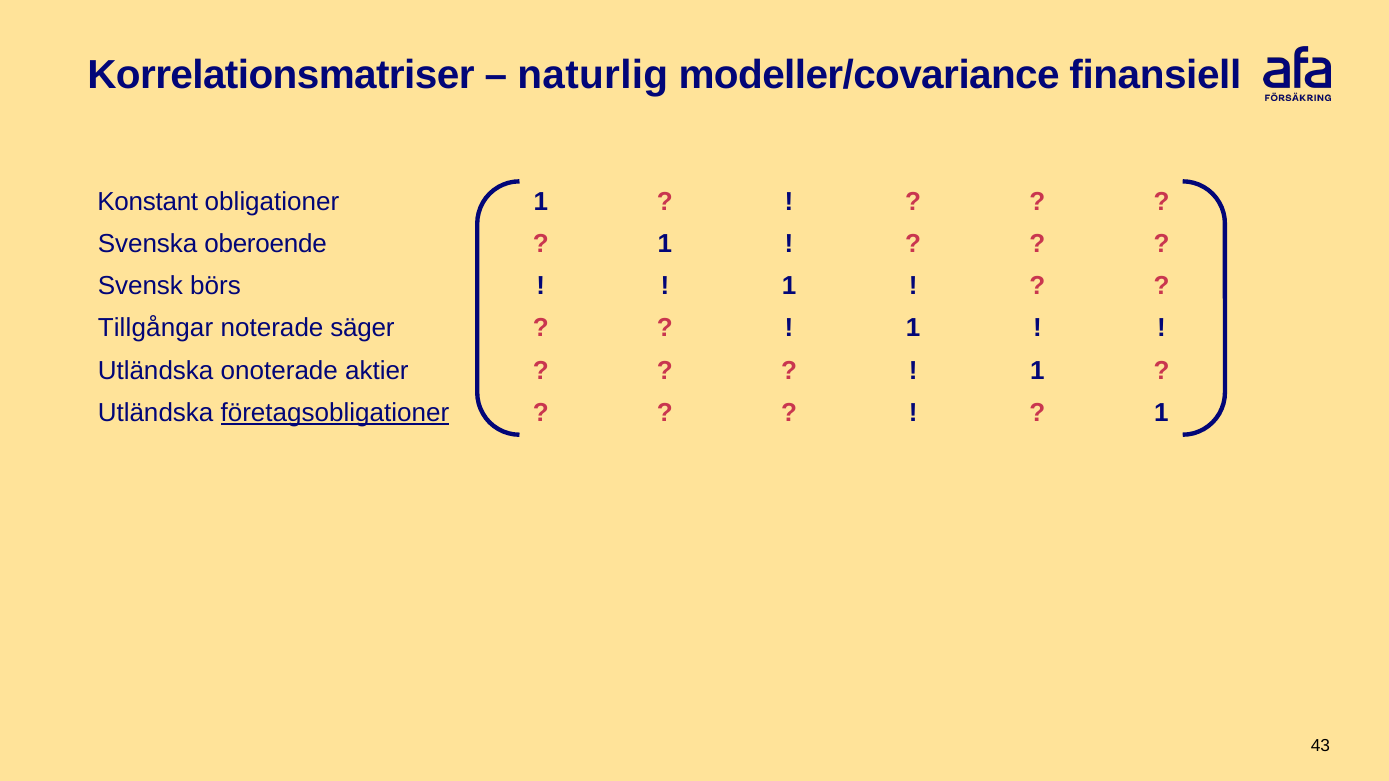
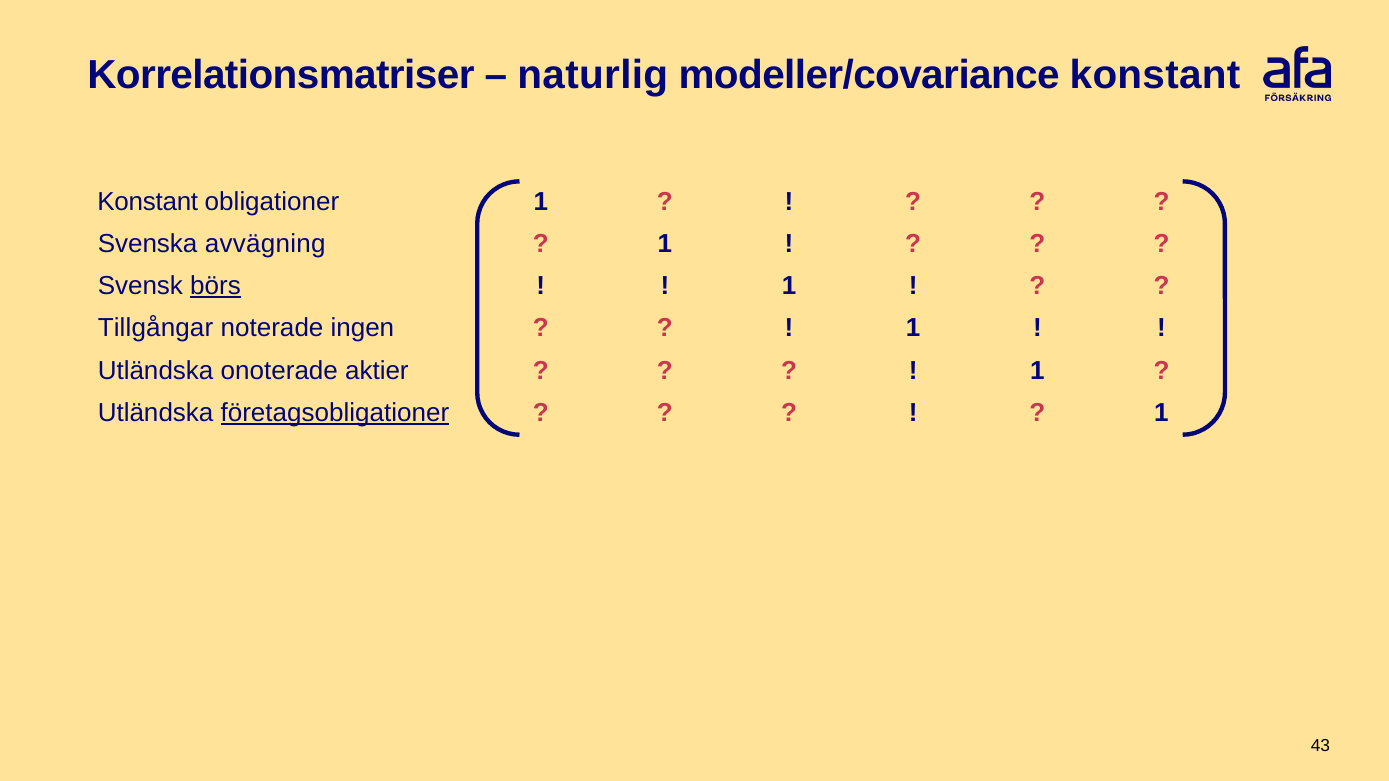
modeller/covariance finansiell: finansiell -> konstant (1155, 75)
oberoende: oberoende -> avvägning (265, 244)
börs underline: none -> present (216, 286)
säger: säger -> ingen (362, 328)
